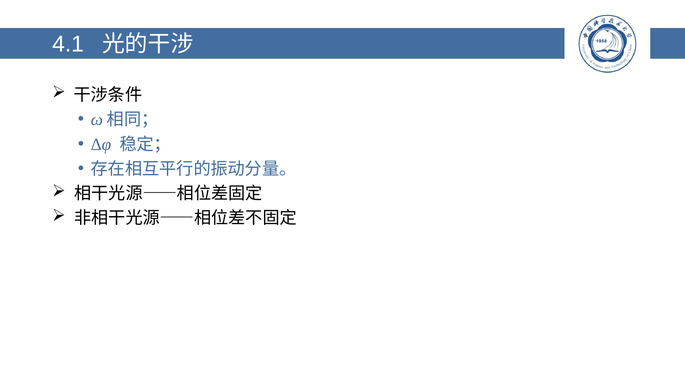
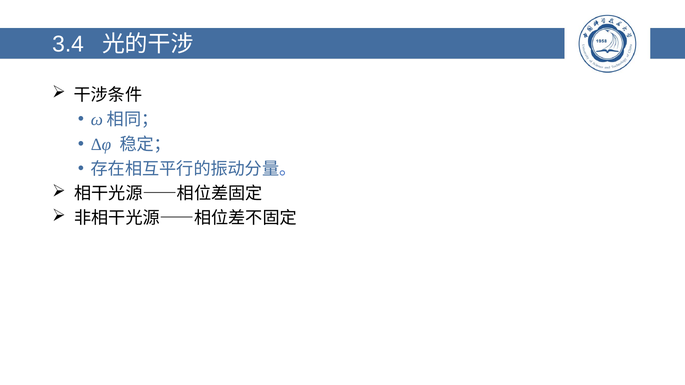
4.1: 4.1 -> 3.4 (68, 44)
